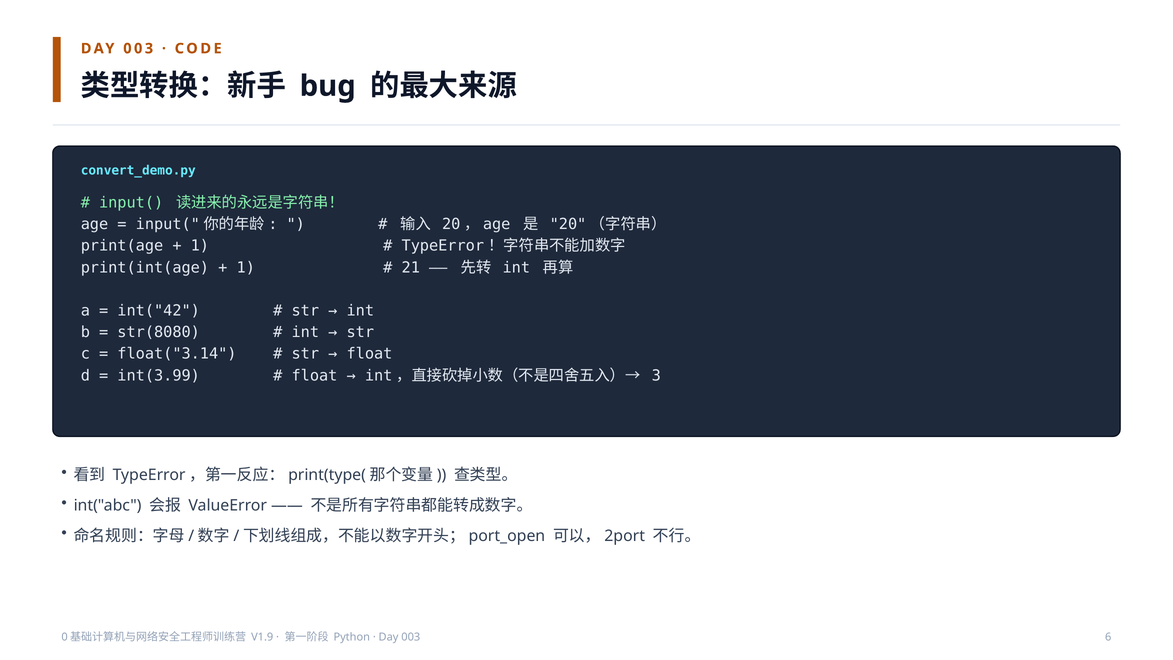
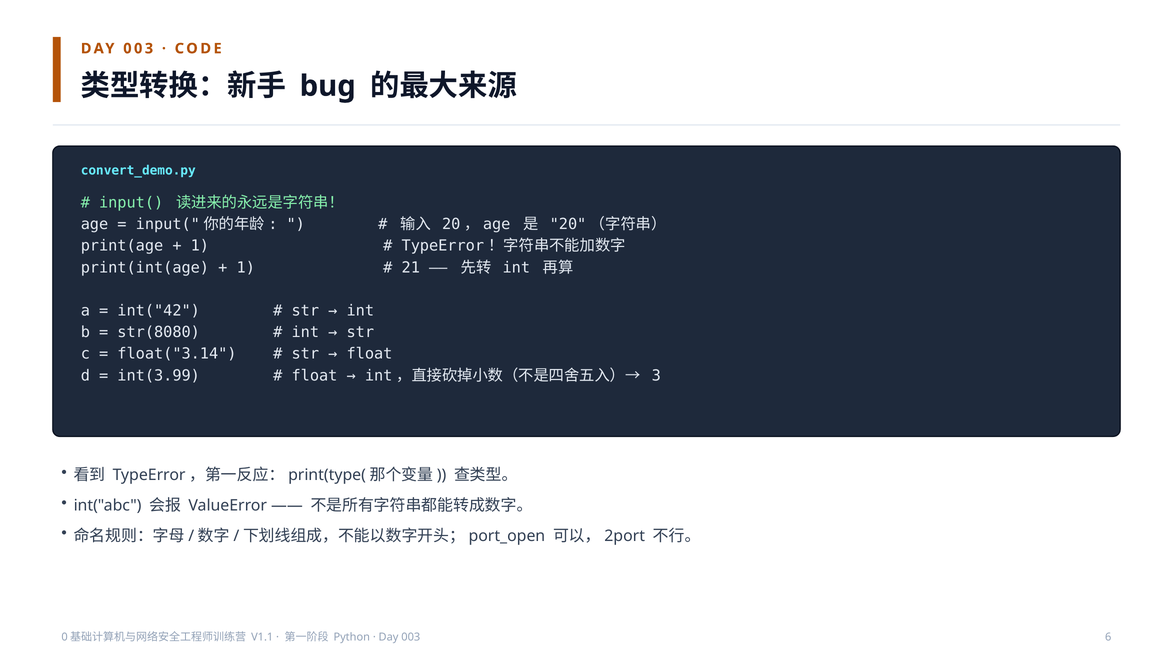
V1.9: V1.9 -> V1.1 (262, 637)
